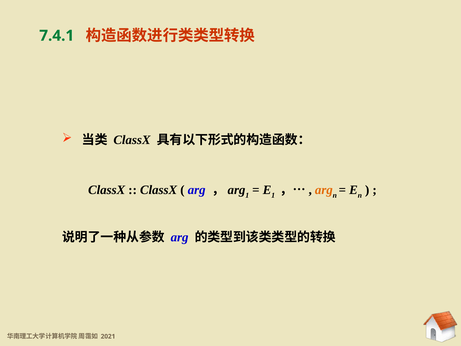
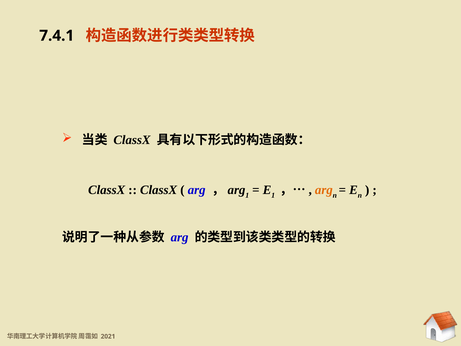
7.4.1 colour: green -> black (57, 36)
